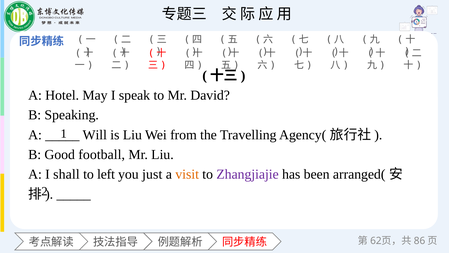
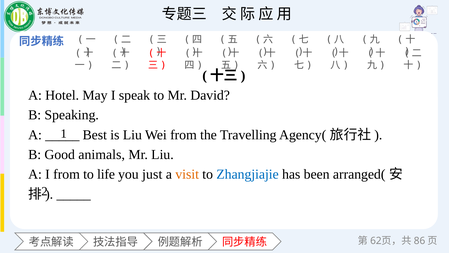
Will: Will -> Best (95, 135)
football: football -> animals (102, 154)
I shall: shall -> from (67, 174)
left: left -> life (106, 174)
Zhangjiajie colour: purple -> blue (248, 174)
